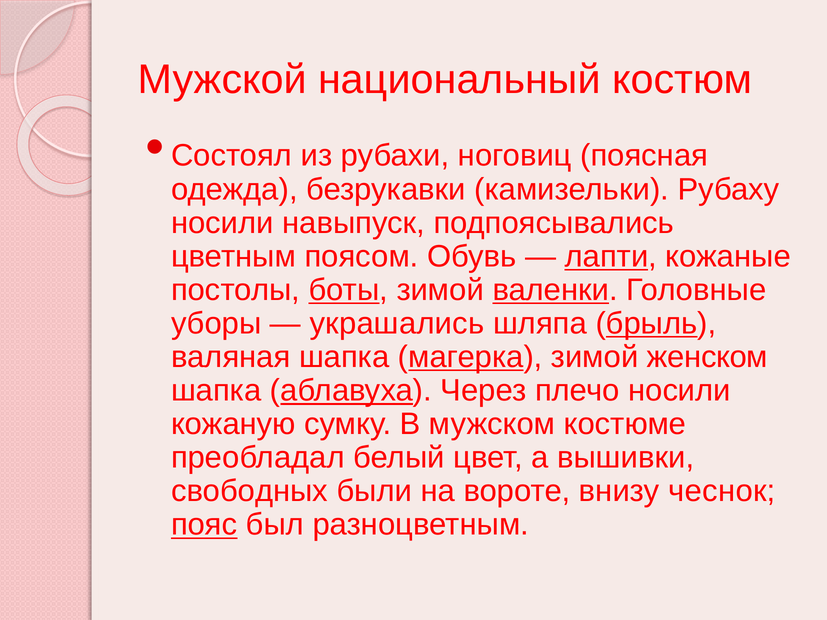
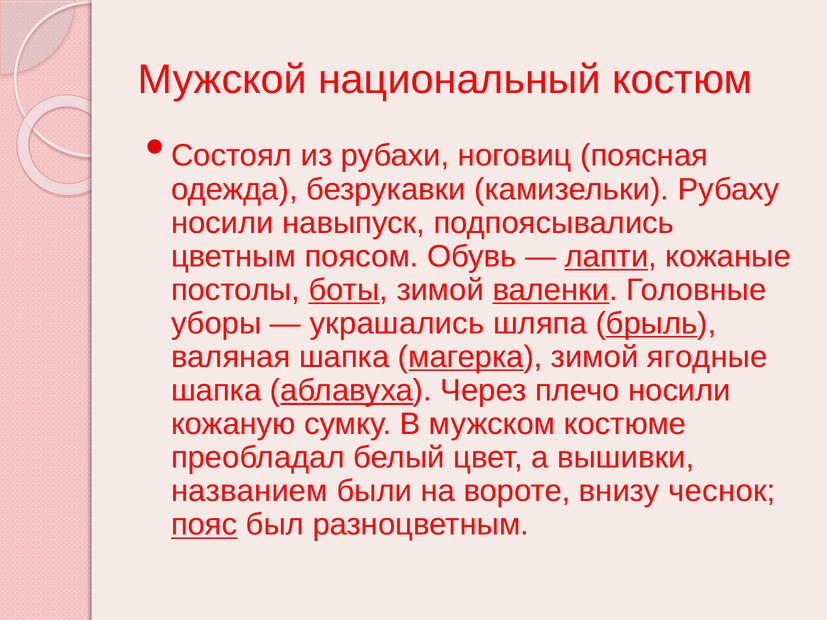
женском: женском -> ягодные (707, 357)
свободных: свободных -> названием (249, 491)
